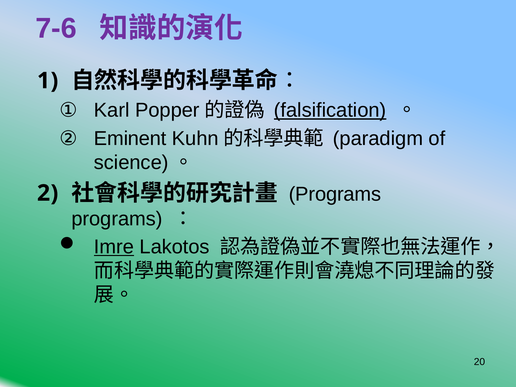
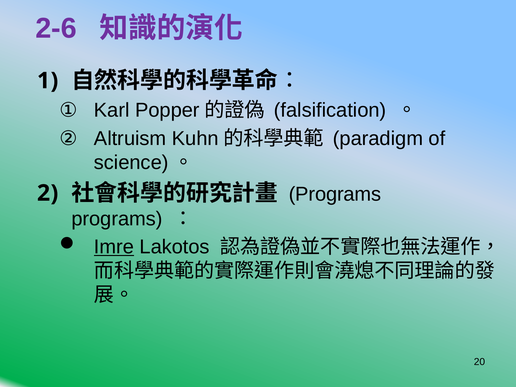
7-6: 7-6 -> 2-6 (56, 28)
falsification underline: present -> none (330, 110)
Eminent: Eminent -> Altruism (130, 138)
